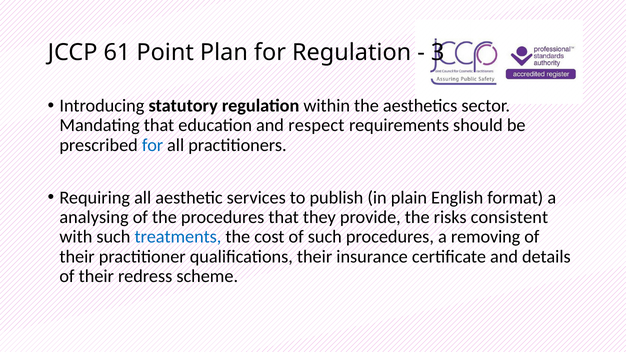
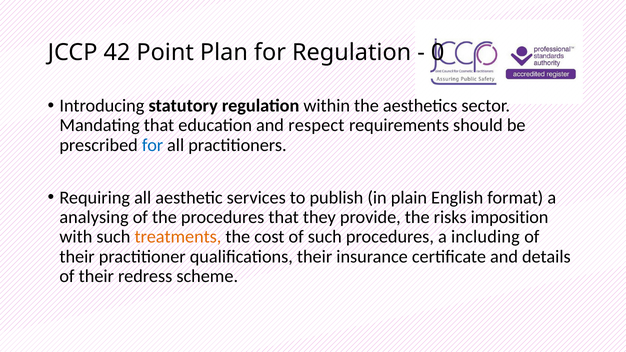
61: 61 -> 42 (117, 53)
3: 3 -> 0 (438, 53)
consistent: consistent -> imposition (510, 217)
treatments colour: blue -> orange (178, 237)
removing: removing -> including (485, 237)
